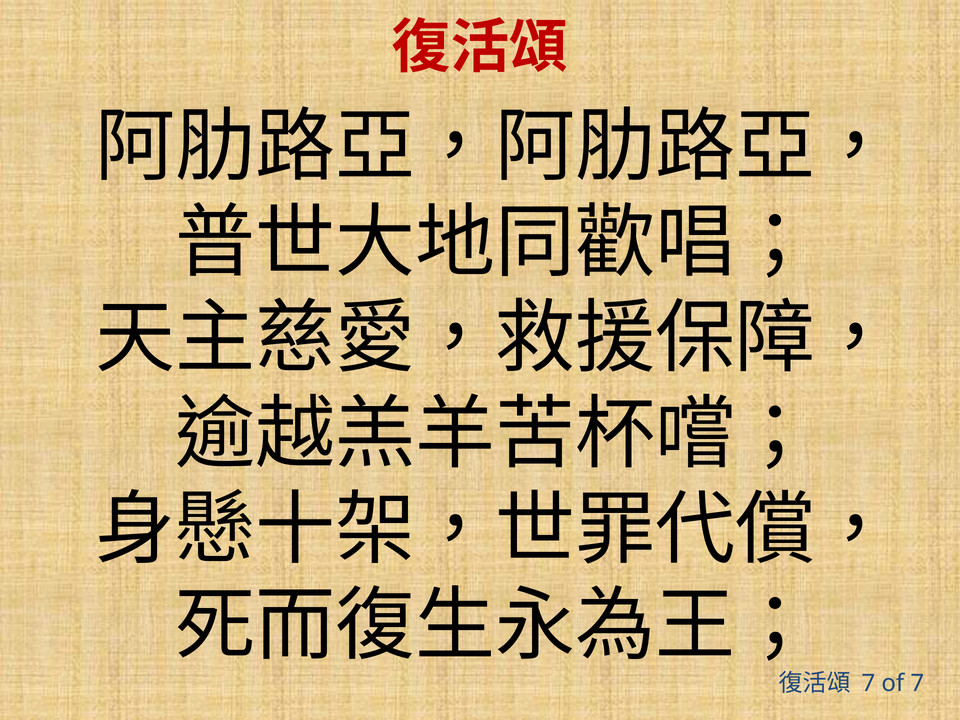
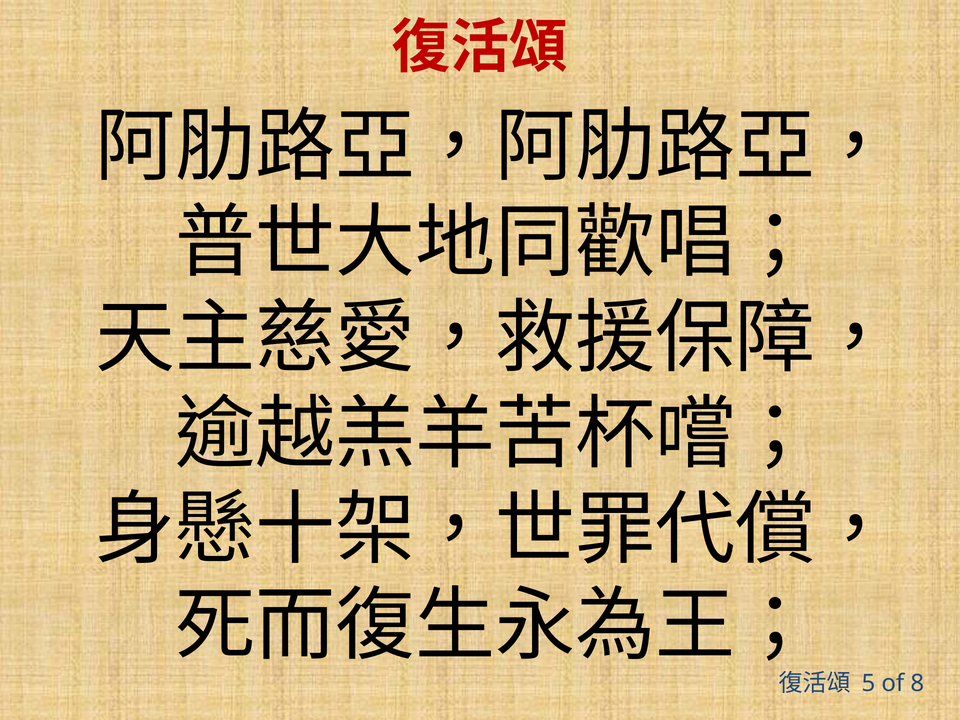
7: 7 -> 5 (868, 683)
of 7: 7 -> 8 (917, 683)
